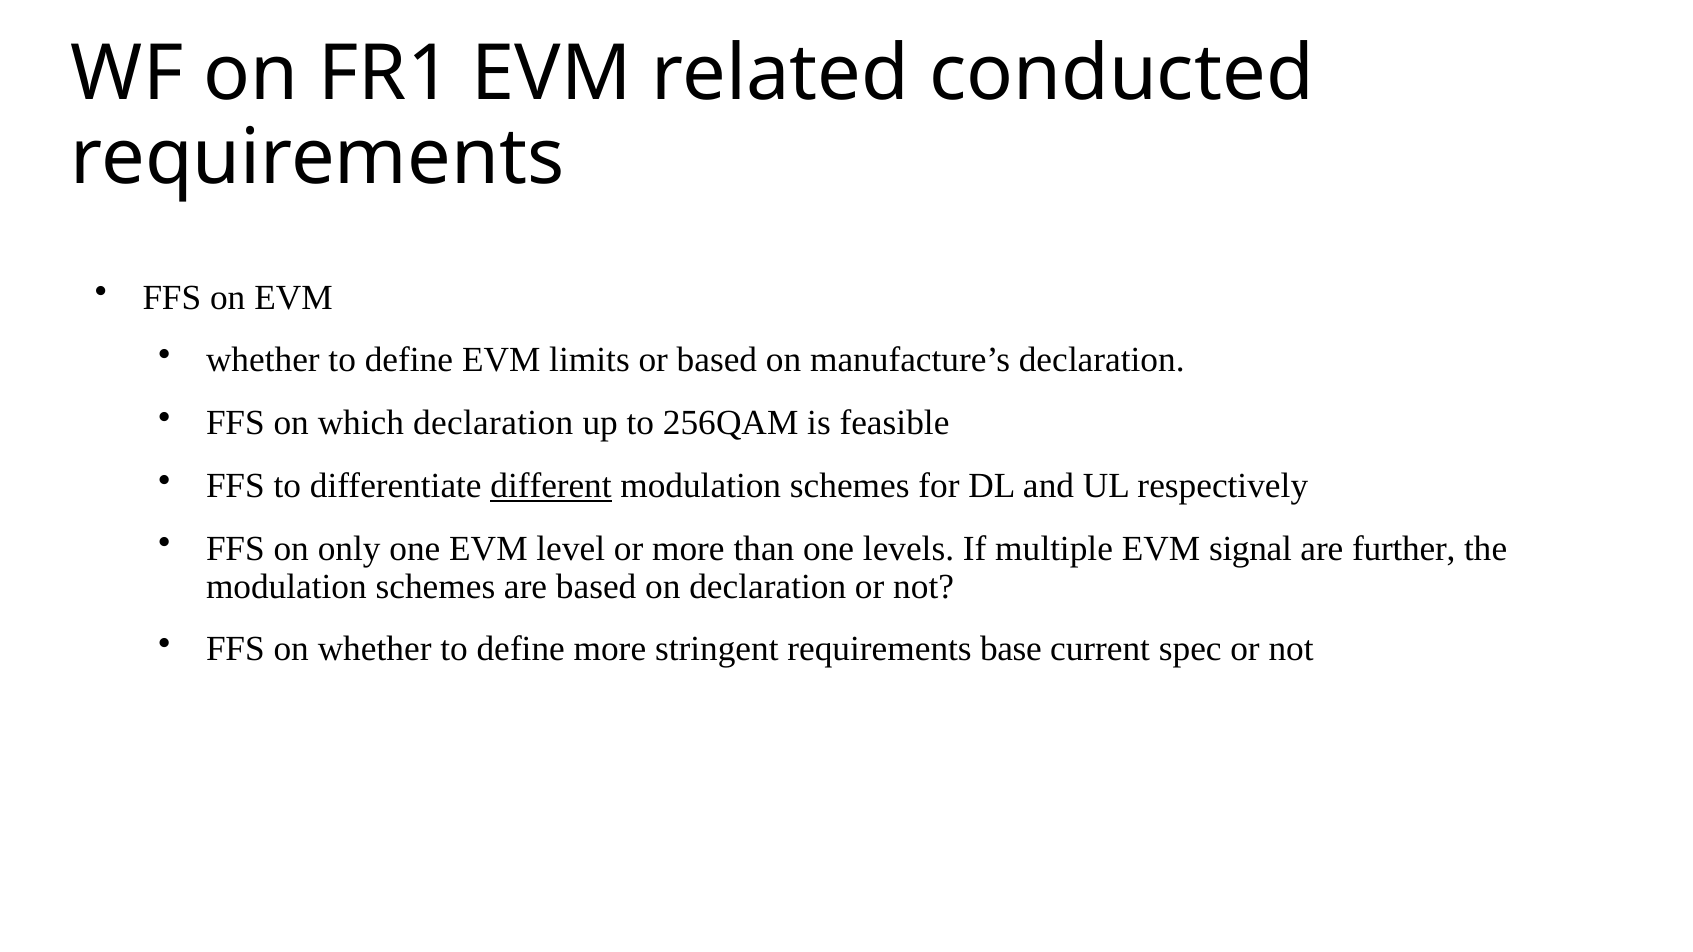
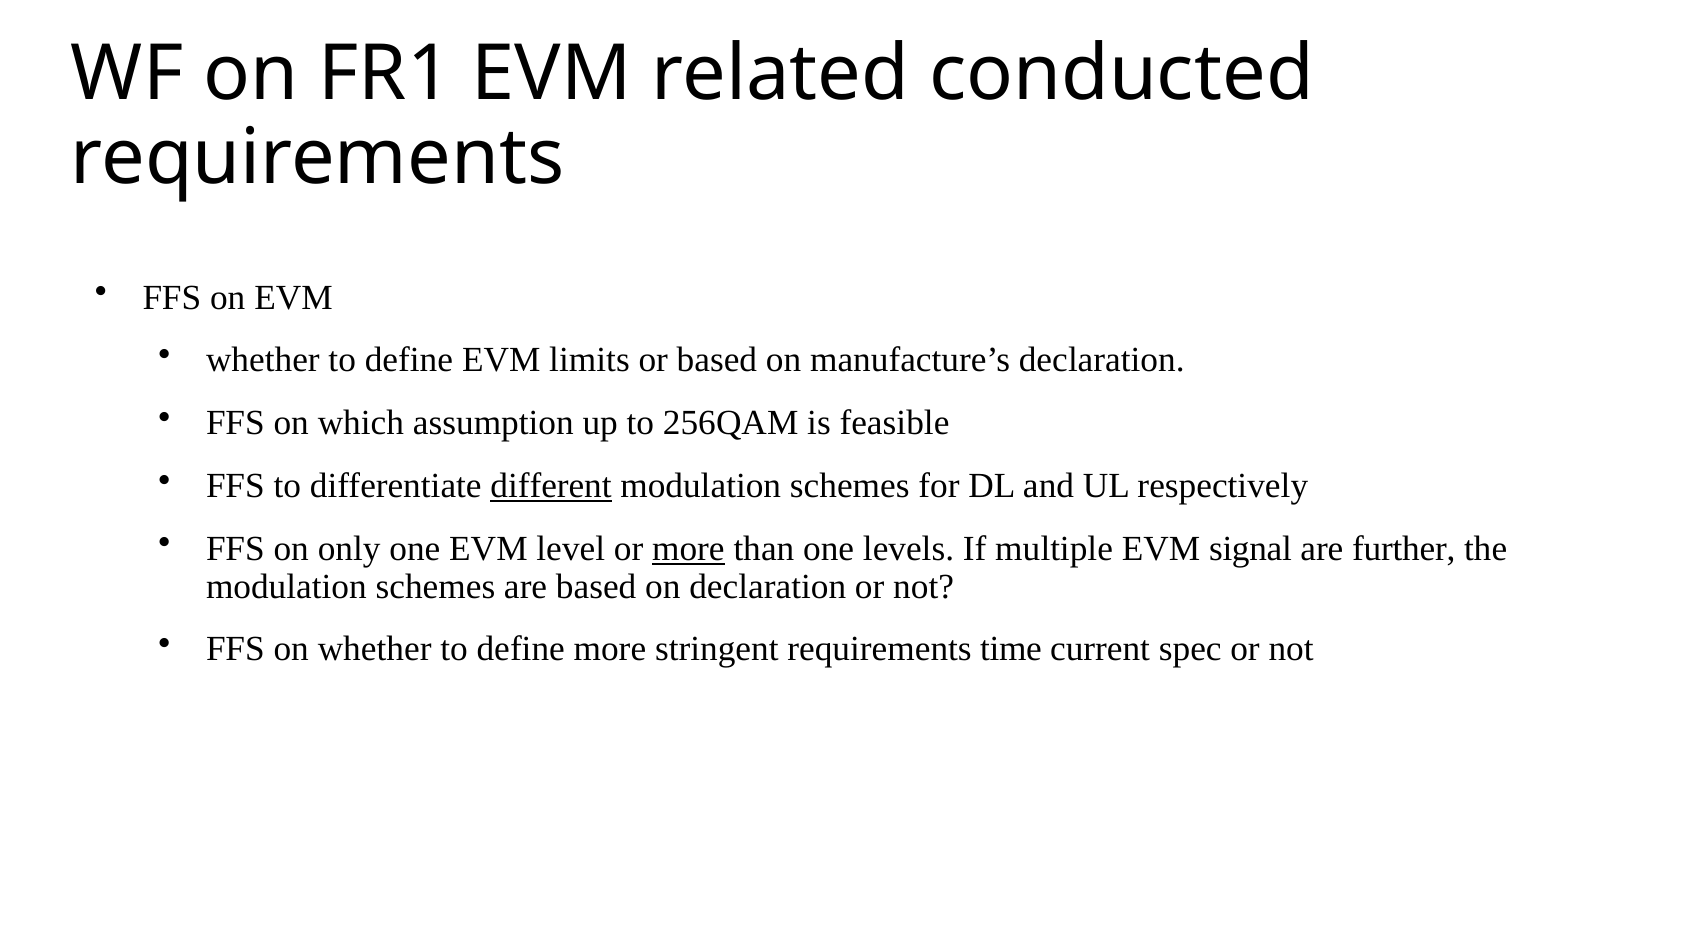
which declaration: declaration -> assumption (493, 423)
more underline: none -> present (688, 549)
base: base -> time (1011, 650)
